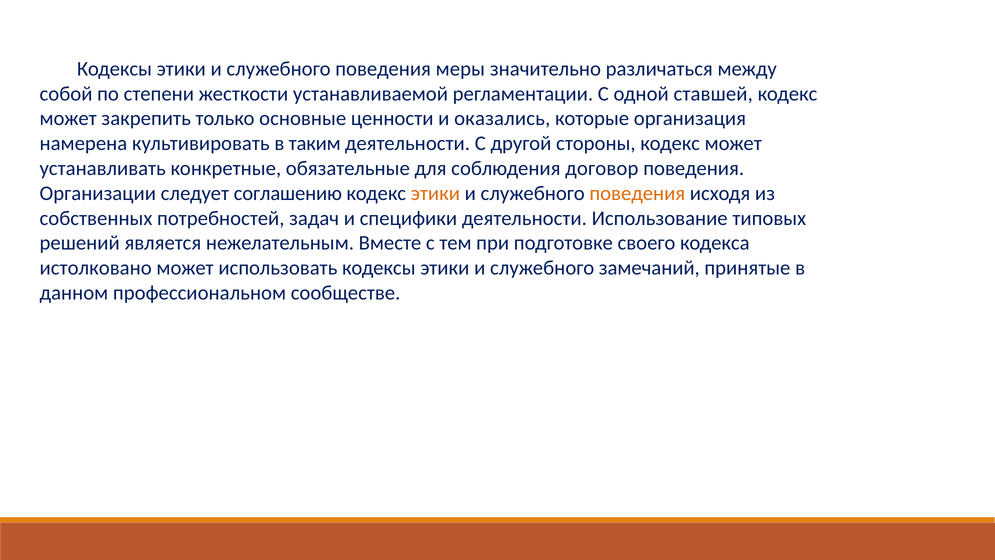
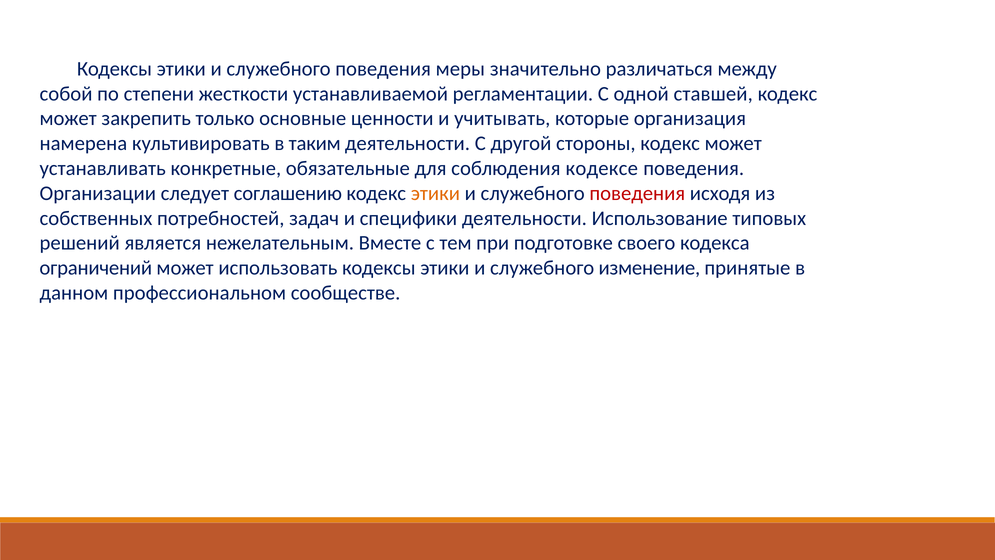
оказались: оказались -> учитывать (502, 119)
договор: договор -> кодексе (602, 168)
поведения colour: orange -> red (637, 193)
истолковано: истолковано -> ограничений (96, 268)
замечаний: замечаний -> изменение (649, 268)
